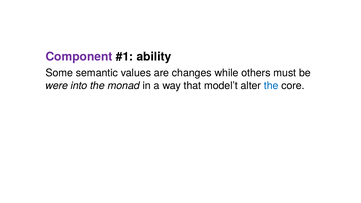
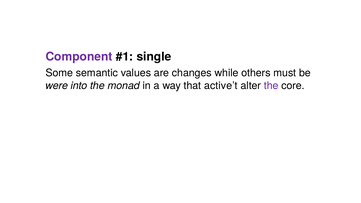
ability: ability -> single (154, 57)
model’t: model’t -> active’t (221, 86)
the colour: blue -> purple (271, 86)
